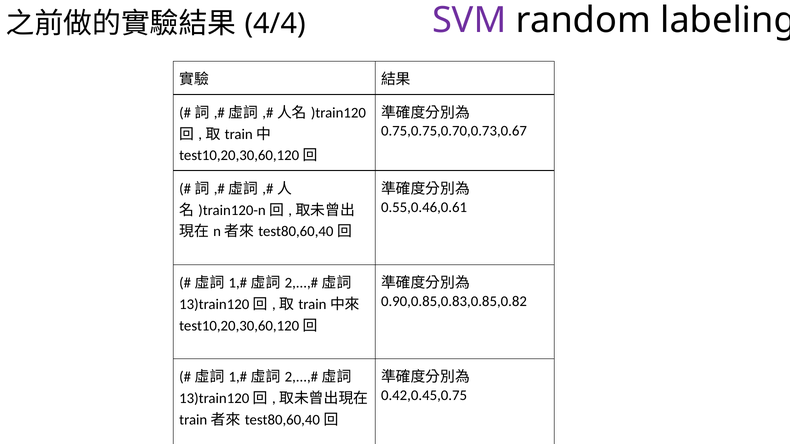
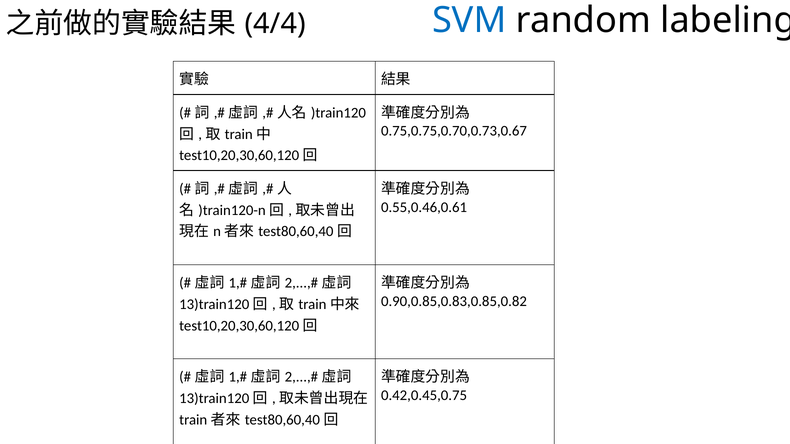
SVM colour: purple -> blue (469, 20)
